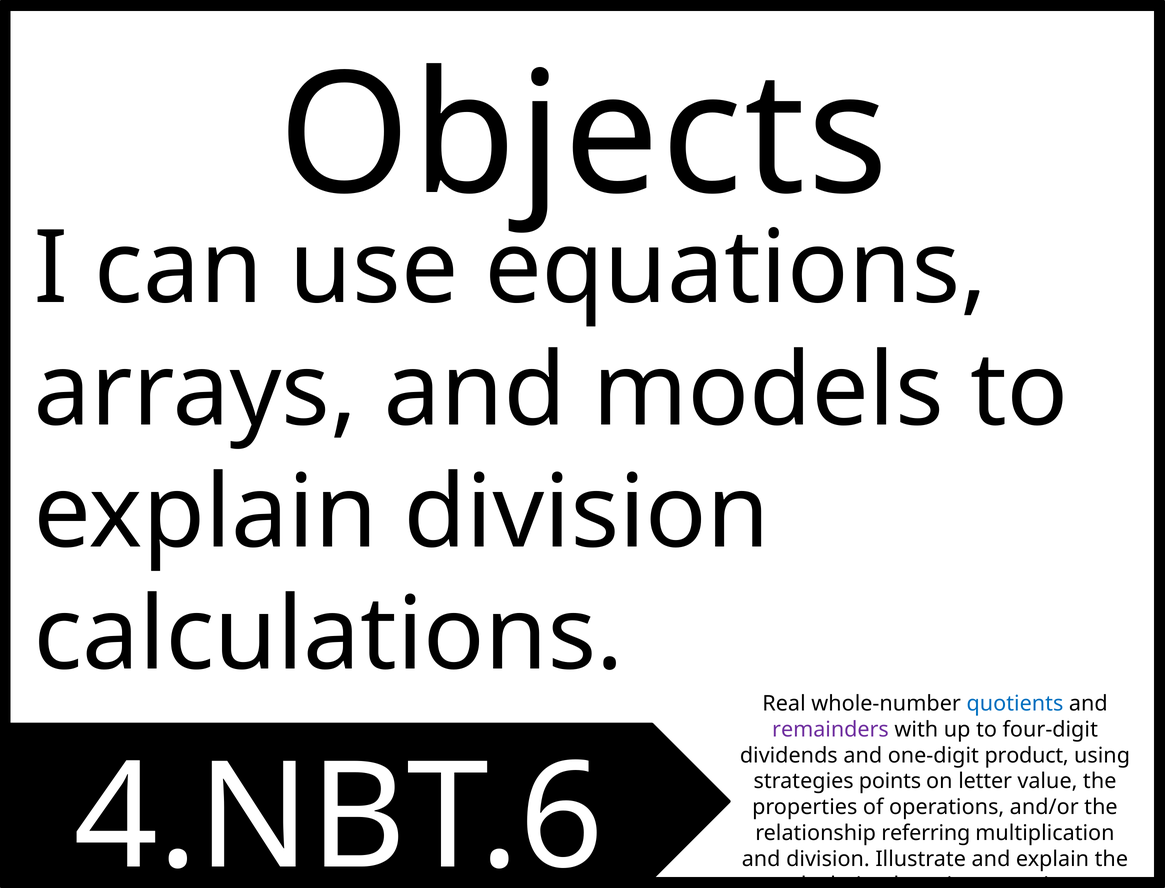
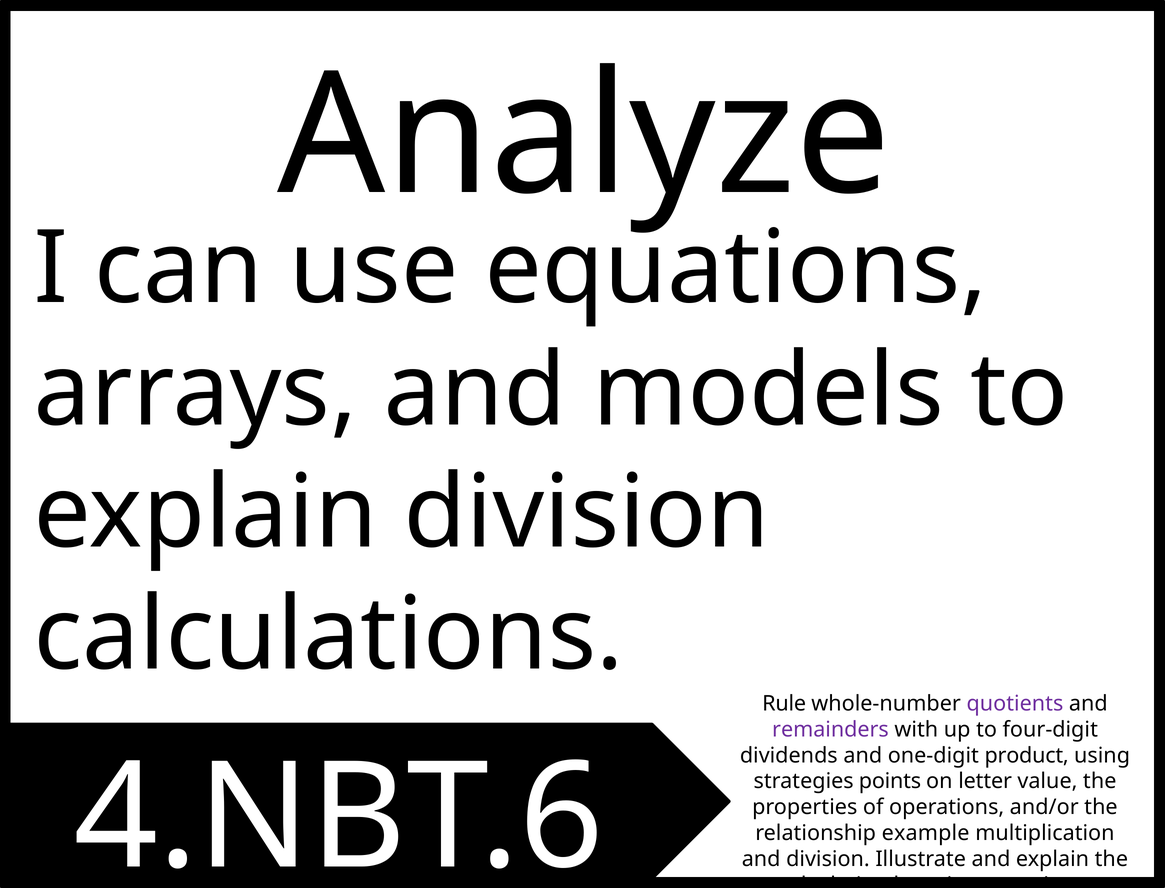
Objects: Objects -> Analyze (584, 136)
Real: Real -> Rule (784, 703)
quotients colour: blue -> purple (1015, 703)
referring: referring -> example (926, 833)
